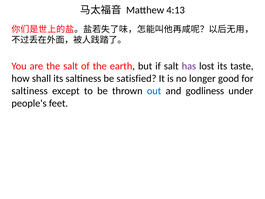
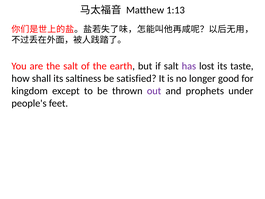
4:13: 4:13 -> 1:13 (176, 10)
saltiness: saltiness -> kingdom (30, 91)
out colour: blue -> purple (154, 91)
godliness: godliness -> prophets (205, 91)
